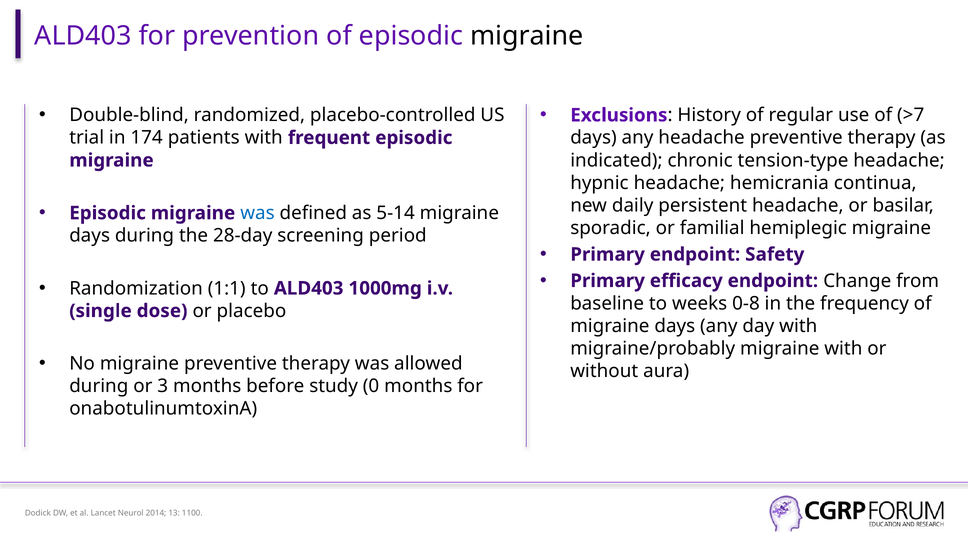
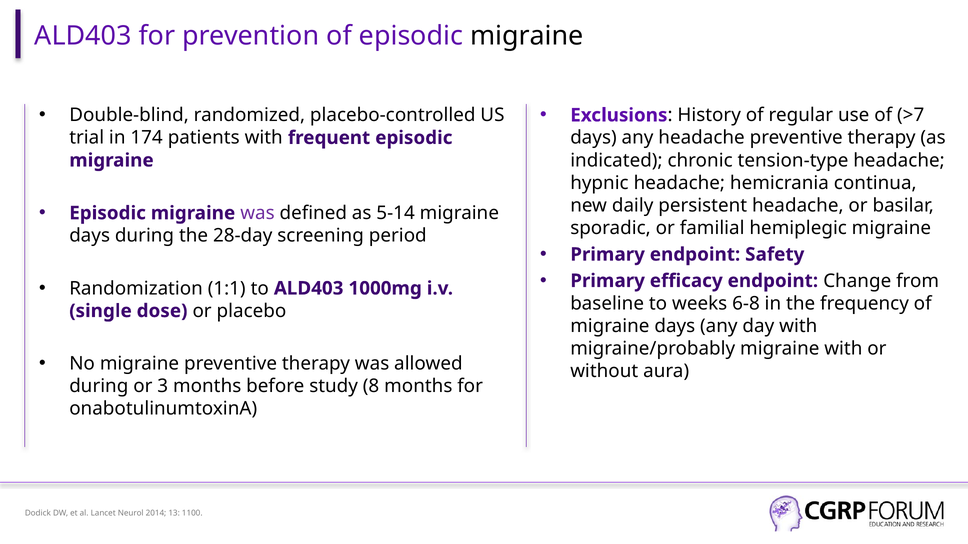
was colour: blue -> purple (257, 213)
0-8: 0-8 -> 6-8 (746, 304)
0: 0 -> 8 (371, 387)
